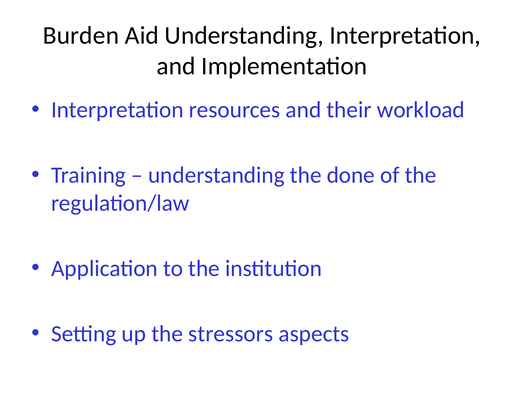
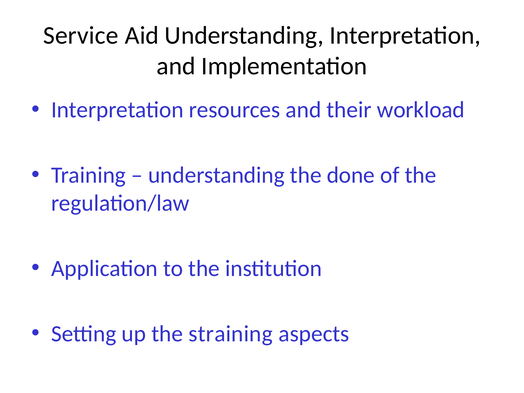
Burden: Burden -> Service (81, 35)
stressors: stressors -> straining (231, 334)
